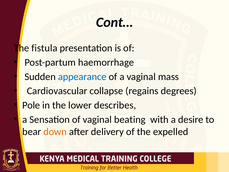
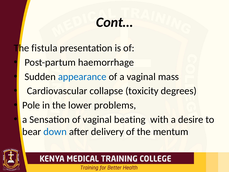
regains: regains -> toxicity (142, 91)
describes: describes -> problems (115, 105)
down colour: orange -> blue (55, 132)
expelled: expelled -> mentum (171, 132)
